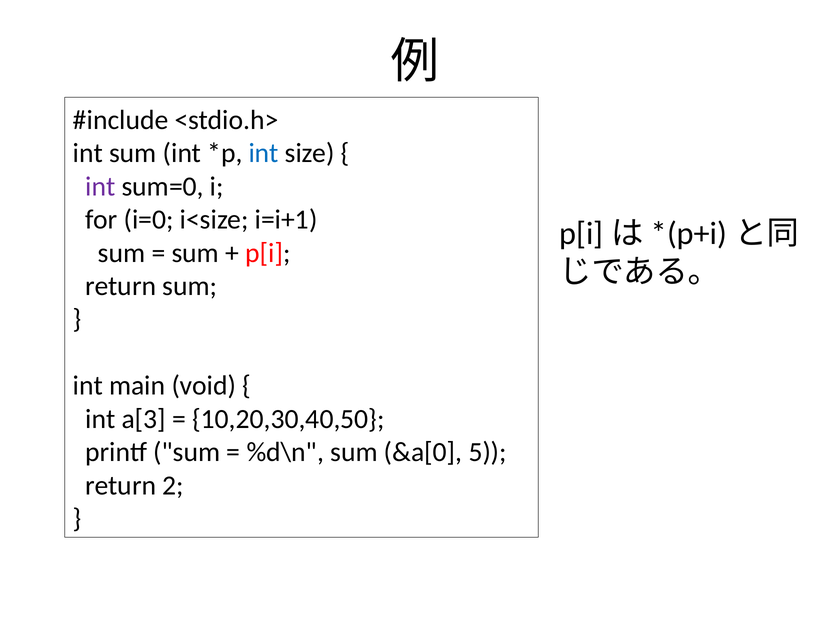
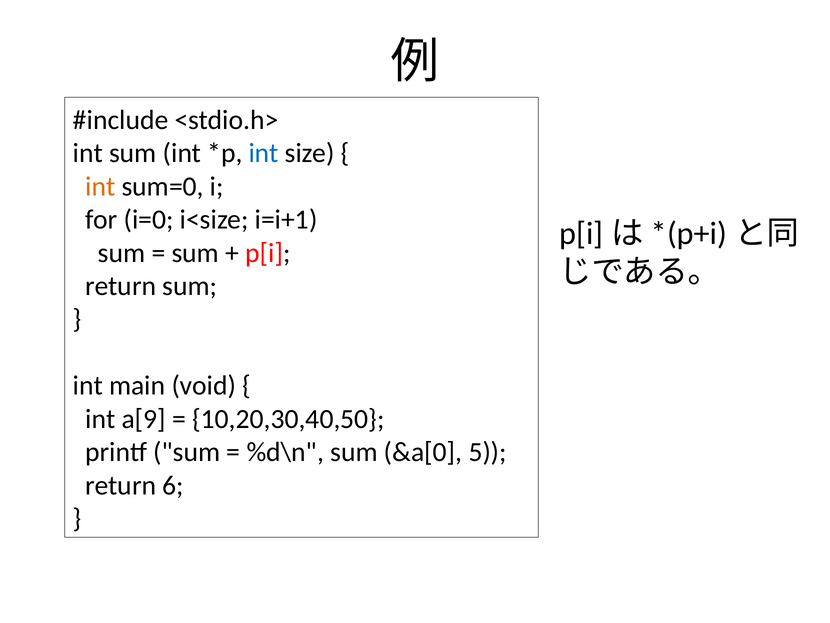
int colour: purple -> orange (100, 186)
a[3: a[3 -> a[9 (144, 419)
2: 2 -> 6 (173, 485)
